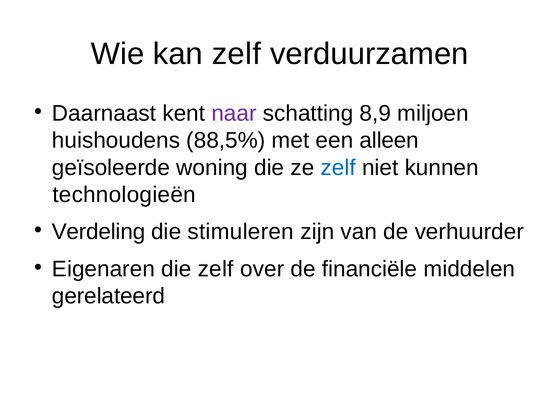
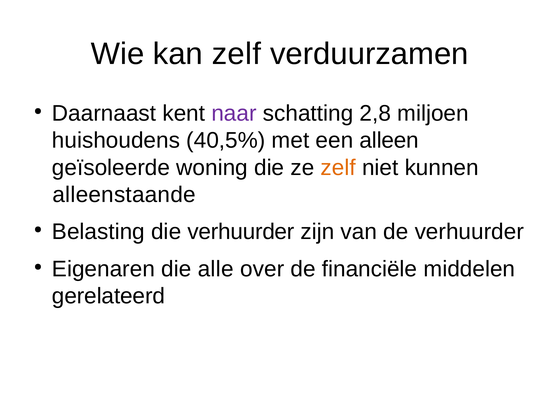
8,9: 8,9 -> 2,8 (375, 113)
88,5%: 88,5% -> 40,5% (226, 140)
zelf colour: blue -> orange (338, 168)
technologieën: technologieën -> alleenstaande (124, 195)
Verdeling: Verdeling -> Belasting (98, 232)
die stimuleren: stimuleren -> verhuurder (241, 232)
die zelf: zelf -> alle (216, 269)
